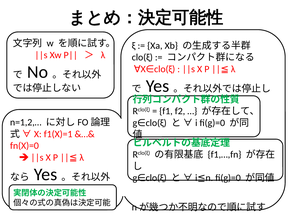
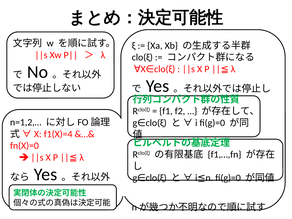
f1(X)=1: f1(X)=1 -> f1(X)=4 (58, 134)
